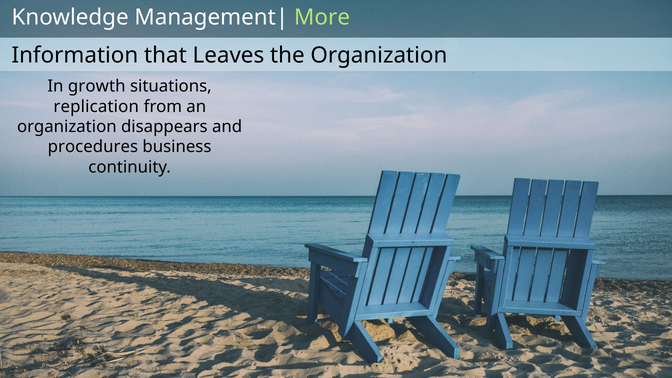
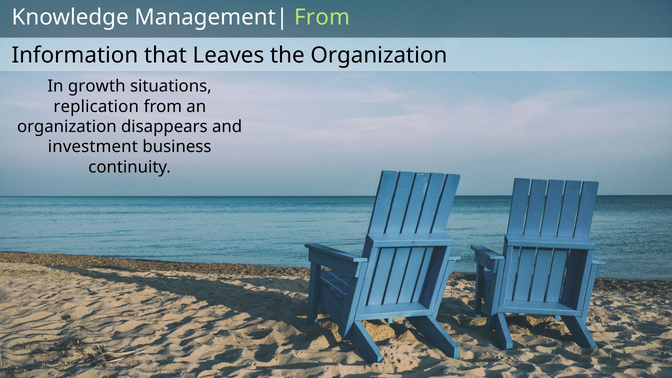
More: More -> From (322, 17)
procedures: procedures -> investment (93, 147)
